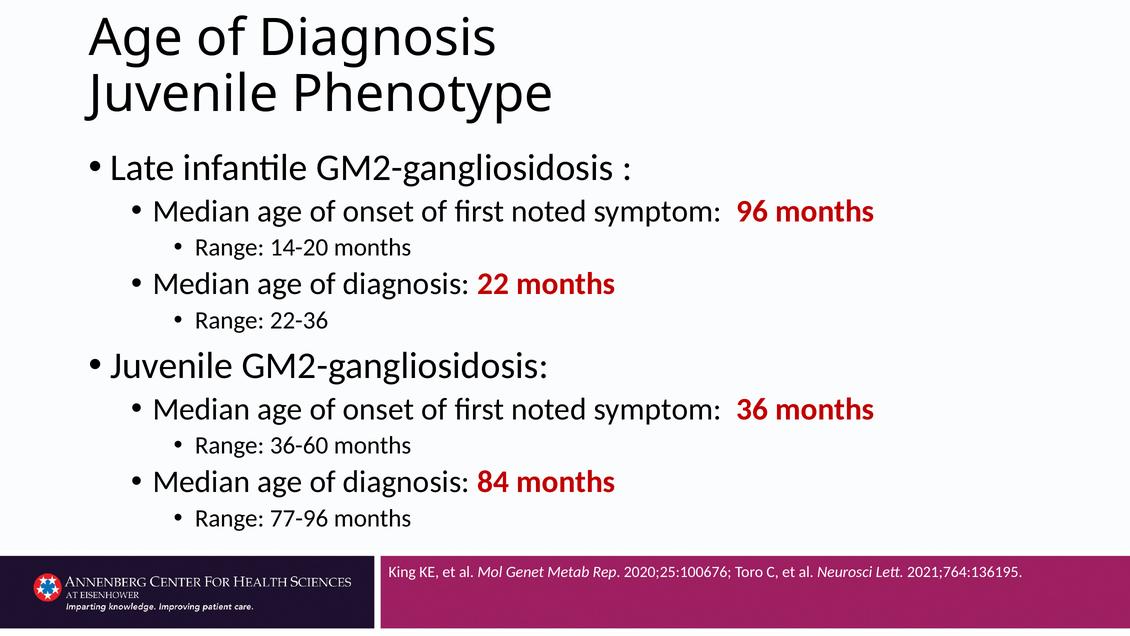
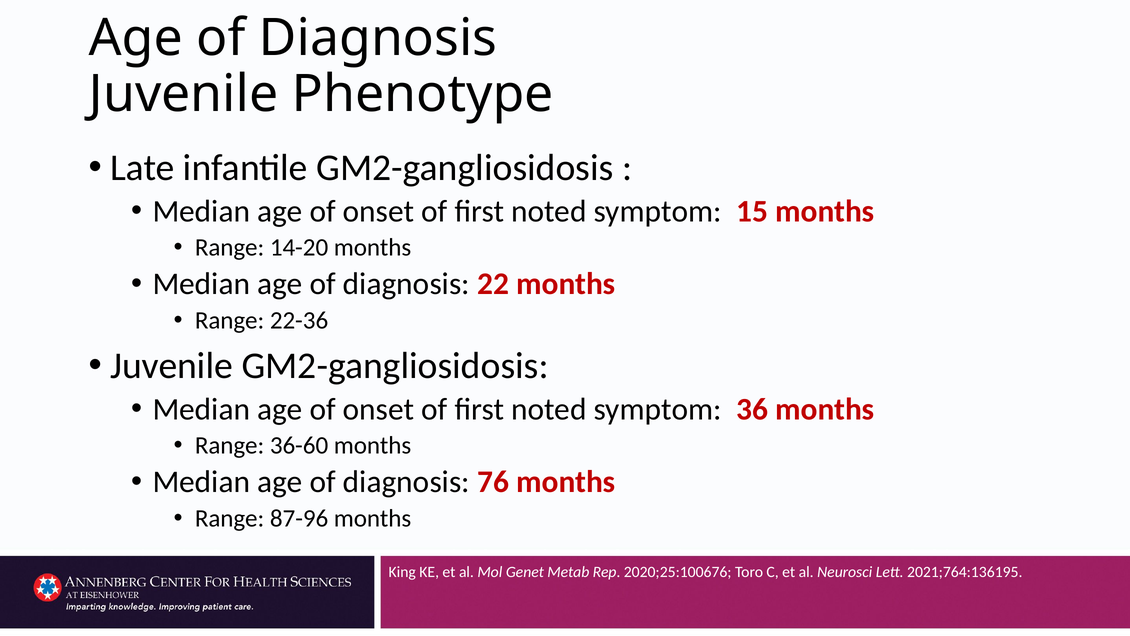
96: 96 -> 15 (752, 211)
84: 84 -> 76 (493, 482)
77-96: 77-96 -> 87-96 (299, 518)
